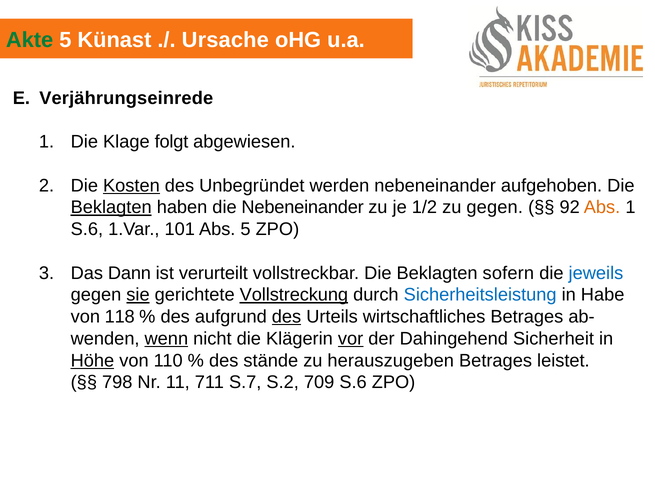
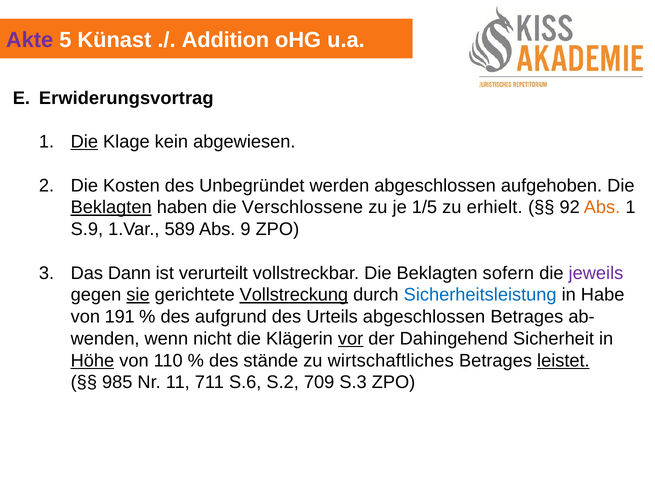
Akte colour: green -> purple (30, 40)
Ursache: Ursache -> Addition (225, 40)
Verjährungseinrede: Verjährungseinrede -> Erwiderungsvortrag (126, 98)
Die underline: none -> present (84, 142)
folgt: folgt -> kein (171, 142)
Kosten underline: present -> none (131, 185)
werden nebeneinander: nebeneinander -> abgeschlossen (435, 185)
die Nebeneinander: Nebeneinander -> Verschlossene (302, 207)
1/2: 1/2 -> 1/5 (424, 207)
zu gegen: gegen -> erhielt (495, 207)
S.6: S.6 -> S.9 (87, 229)
101: 101 -> 589 (180, 229)
Abs 5: 5 -> 9 (246, 229)
jeweils colour: blue -> purple (596, 273)
118: 118 -> 191 (120, 316)
des underline: present -> none (287, 316)
Urteils wirtschaftliches: wirtschaftliches -> abgeschlossen (424, 316)
wenn underline: present -> none (166, 338)
herauszugeben: herauszugeben -> wirtschaftliches (391, 360)
leistet underline: none -> present (563, 360)
798: 798 -> 985 (117, 382)
S.7: S.7 -> S.6 (245, 382)
709 S.6: S.6 -> S.3 (353, 382)
